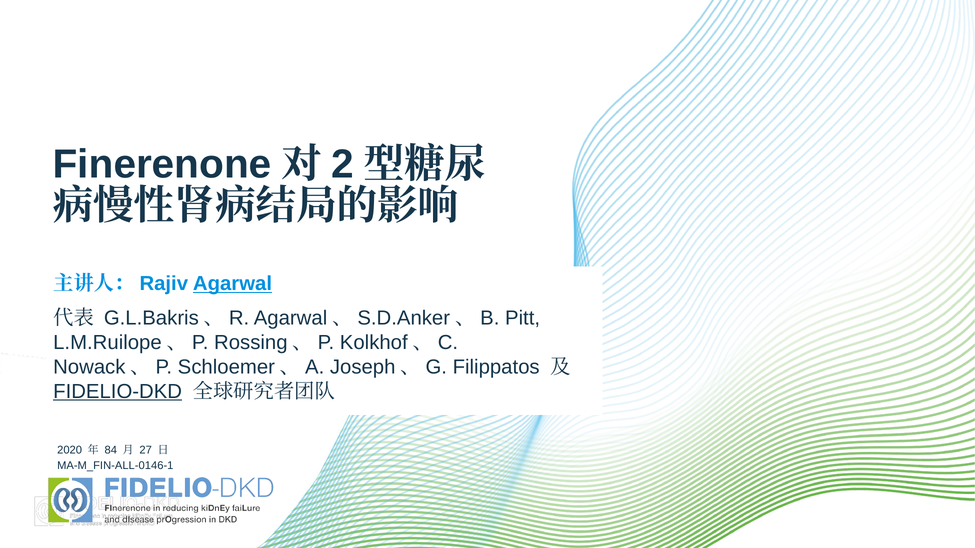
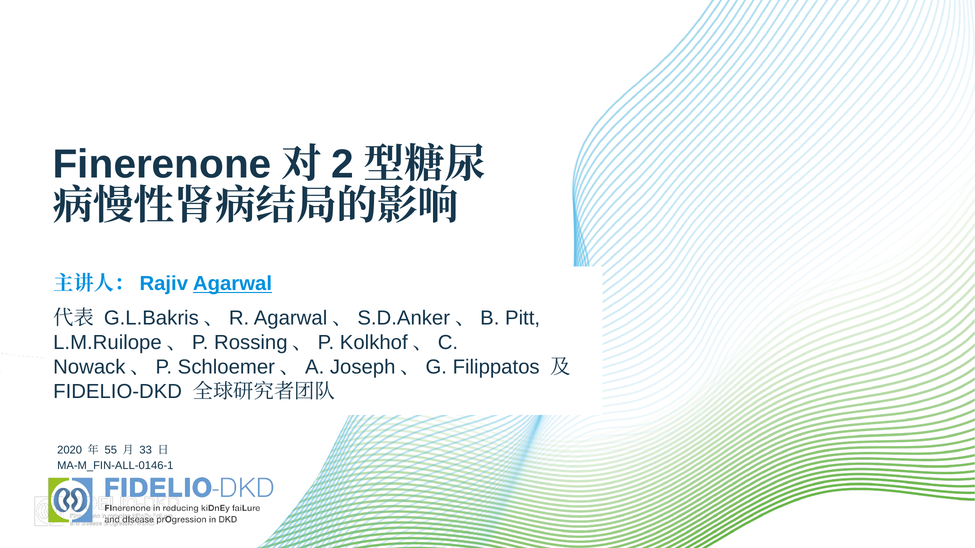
FIDELIO-DKD underline: present -> none (118, 392)
84: 84 -> 55 (111, 450)
27: 27 -> 33 (146, 450)
